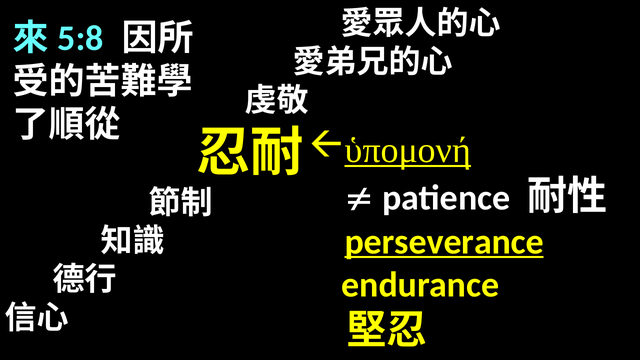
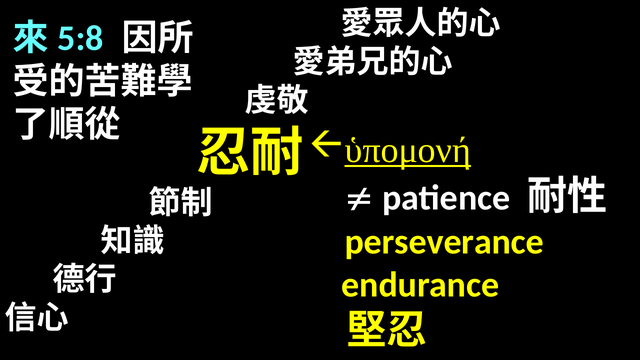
perseverance underline: present -> none (444, 242)
